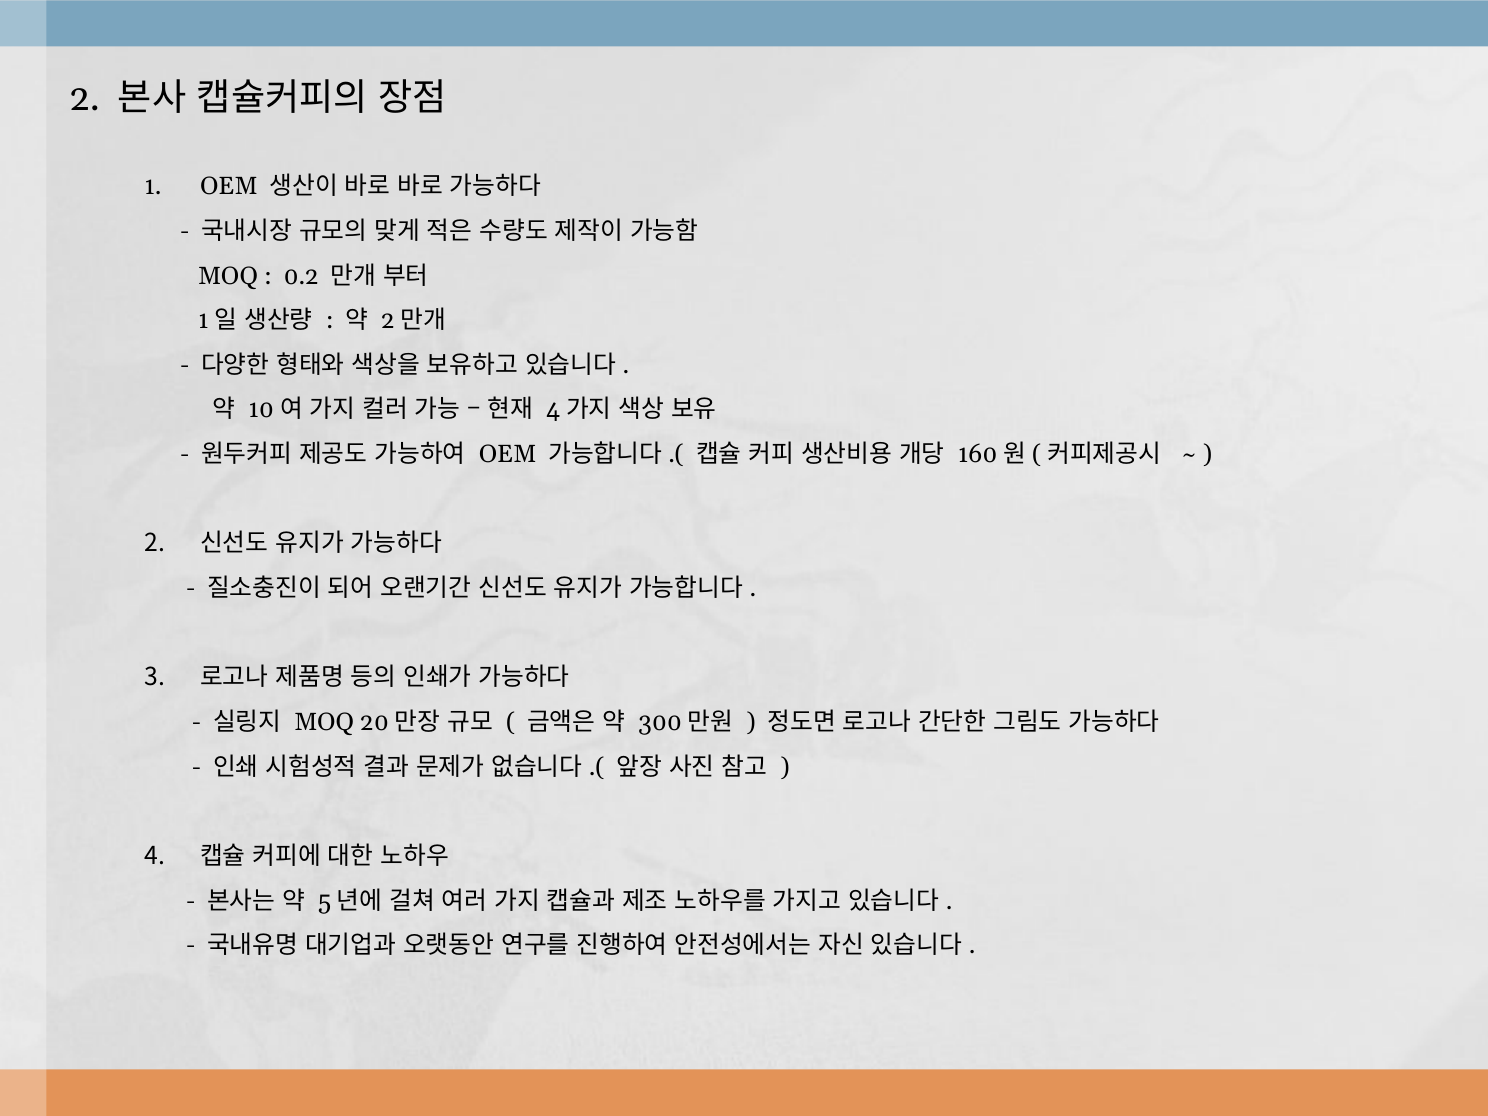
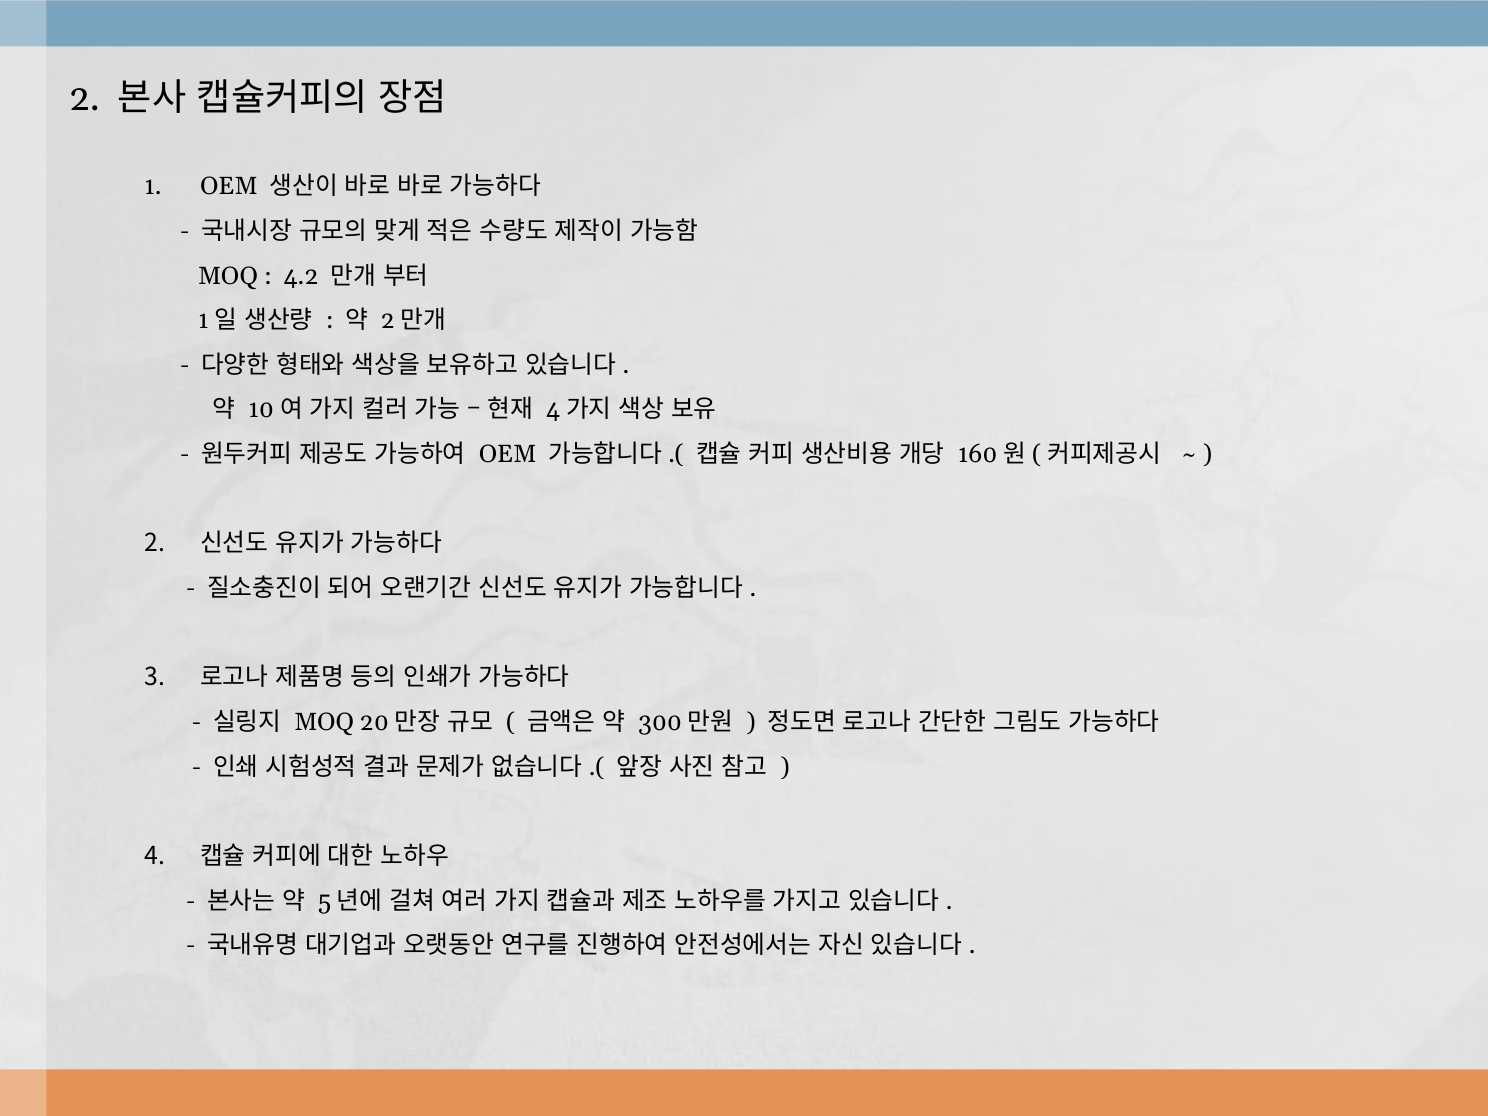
0.2: 0.2 -> 4.2 (301, 276)
